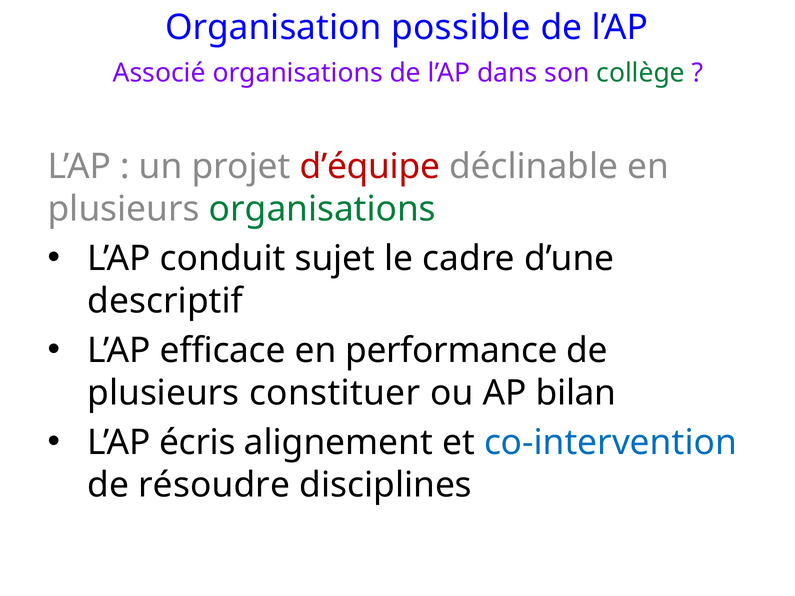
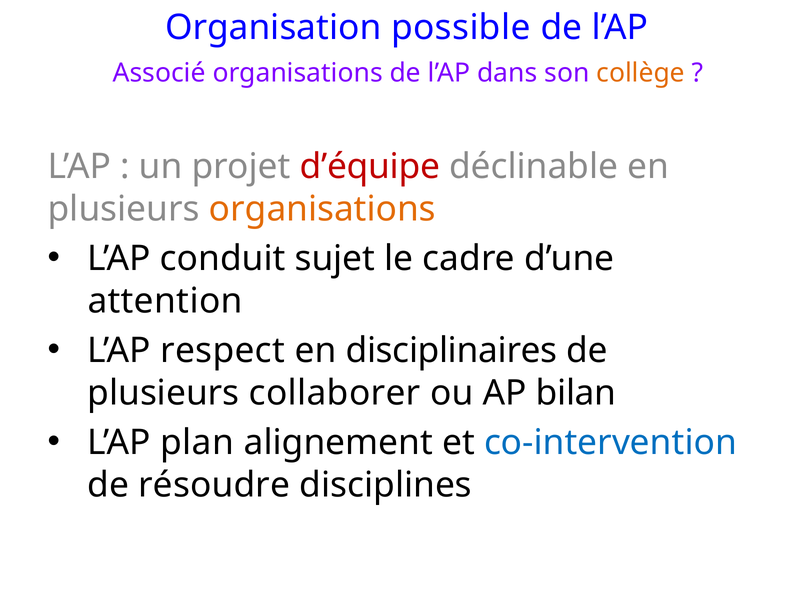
collège colour: green -> orange (641, 73)
organisations colour: green -> orange (322, 209)
descriptif: descriptif -> attention (165, 301)
efficace: efficace -> respect (223, 351)
performance: performance -> disciplinaires (451, 351)
constituer: constituer -> collaborer (335, 393)
écris: écris -> plan (197, 443)
